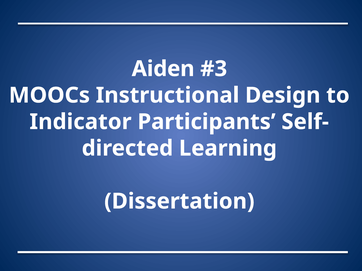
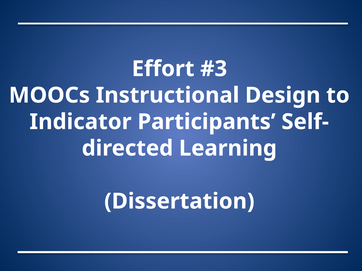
Aiden: Aiden -> Effort (163, 69)
